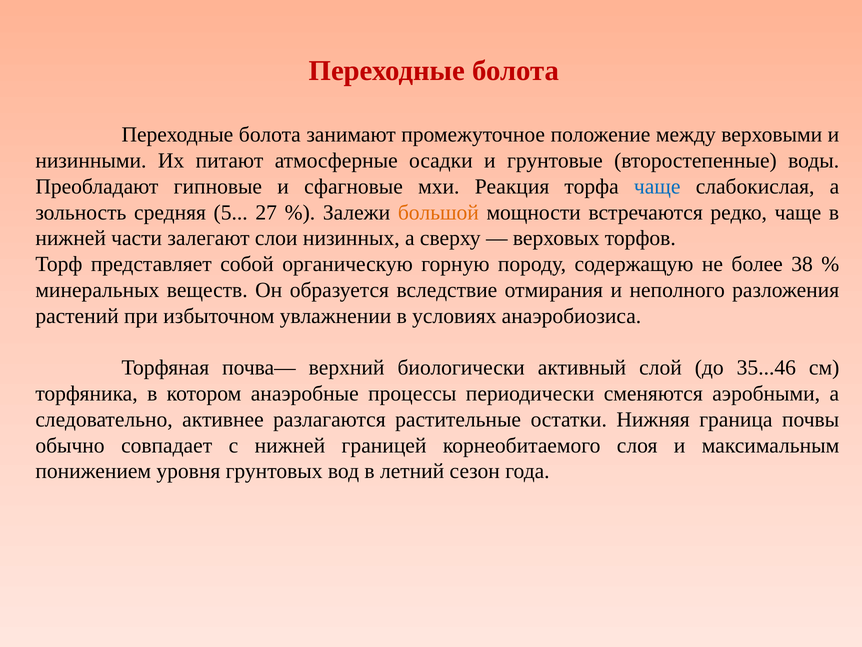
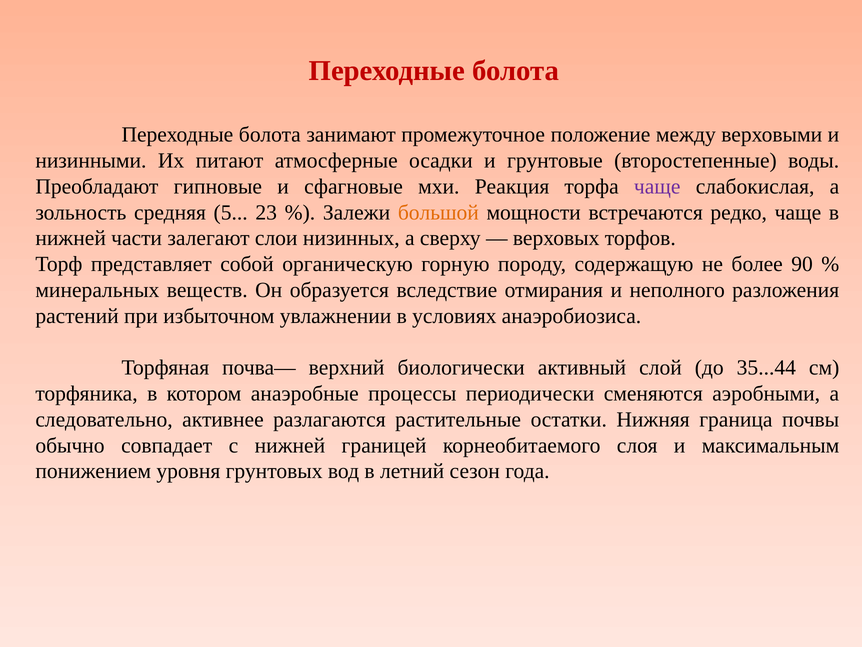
чаще colour: blue -> purple (657, 186)
27: 27 -> 23 (266, 212)
38: 38 -> 90 (802, 264)
35...46: 35...46 -> 35...44 (766, 367)
